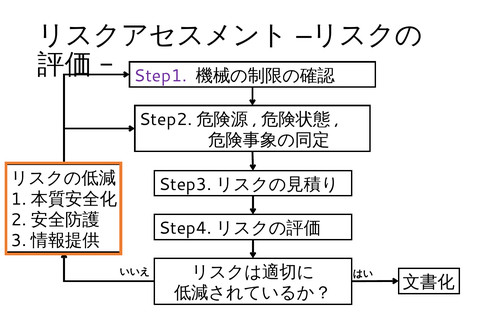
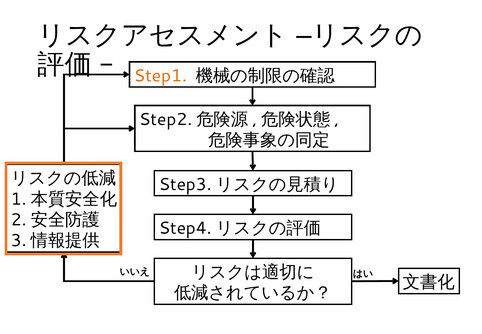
Step1 colour: purple -> orange (160, 76)
